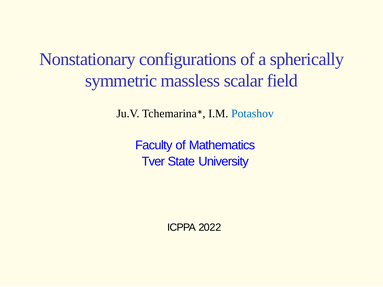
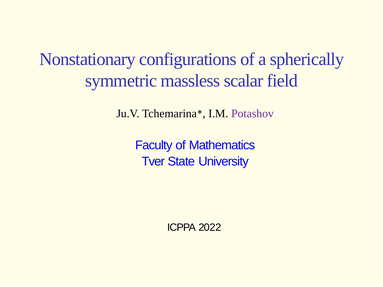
Potashov colour: blue -> purple (253, 114)
